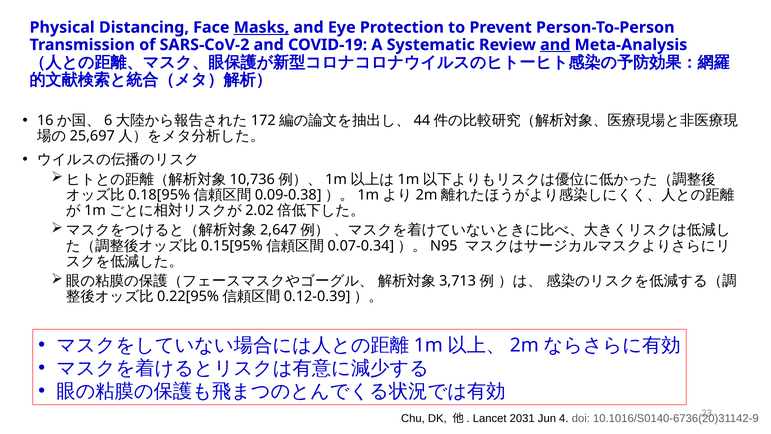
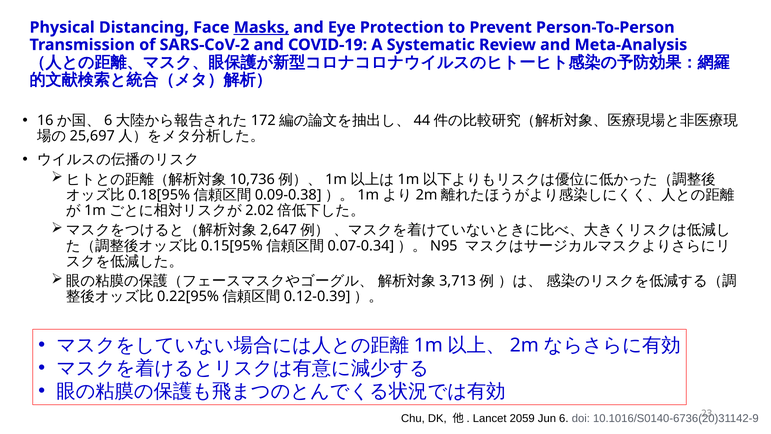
and underline: present -> none (555, 45)
2031: 2031 -> 2059 (522, 418)
4: 4 -> 6 (564, 418)
